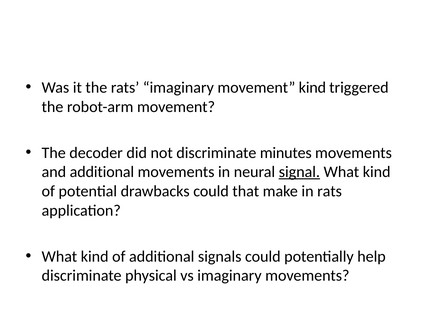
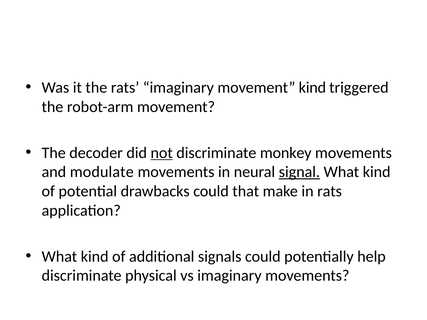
not underline: none -> present (162, 153)
minutes: minutes -> monkey (286, 153)
and additional: additional -> modulate (102, 172)
